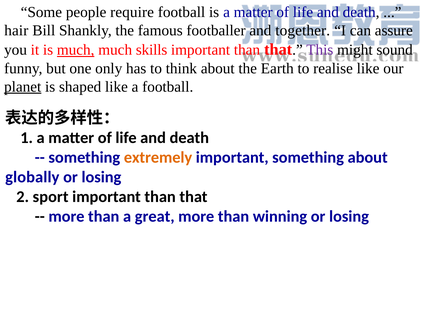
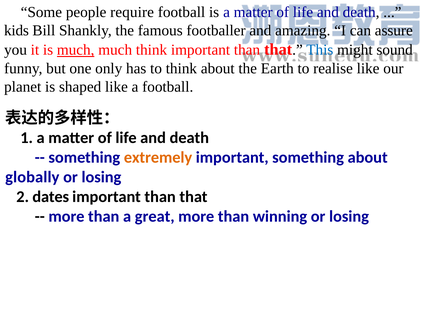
hair: hair -> kids (16, 30)
together: together -> amazing (303, 30)
much skills: skills -> think (152, 50)
This colour: purple -> blue (320, 50)
planet underline: present -> none (23, 87)
sport: sport -> dates (51, 196)
